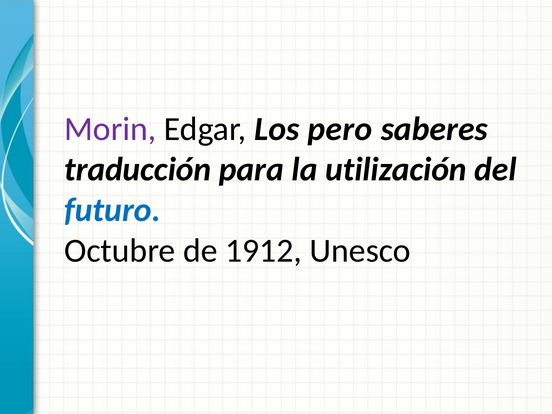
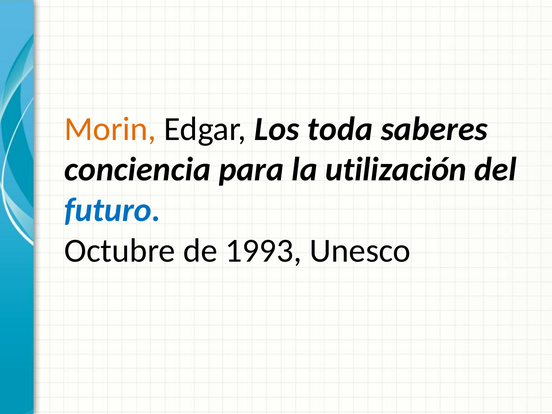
Morin colour: purple -> orange (110, 129)
pero: pero -> toda (340, 129)
traducción: traducción -> conciencia (138, 170)
1912: 1912 -> 1993 (264, 251)
